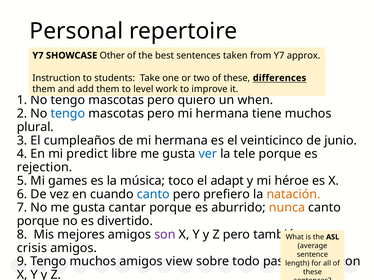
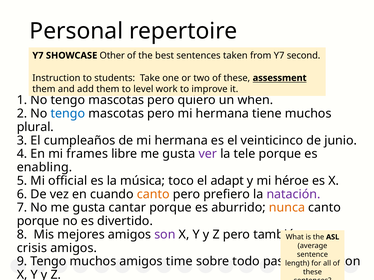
approx: approx -> second (304, 56)
differences: differences -> assessment (280, 78)
predict: predict -> frames (87, 154)
ver colour: blue -> purple (208, 154)
rejection: rejection -> enabling (45, 168)
games: games -> official (68, 181)
canto colour: blue -> orange (153, 195)
natación colour: orange -> purple (294, 195)
view: view -> time (179, 262)
